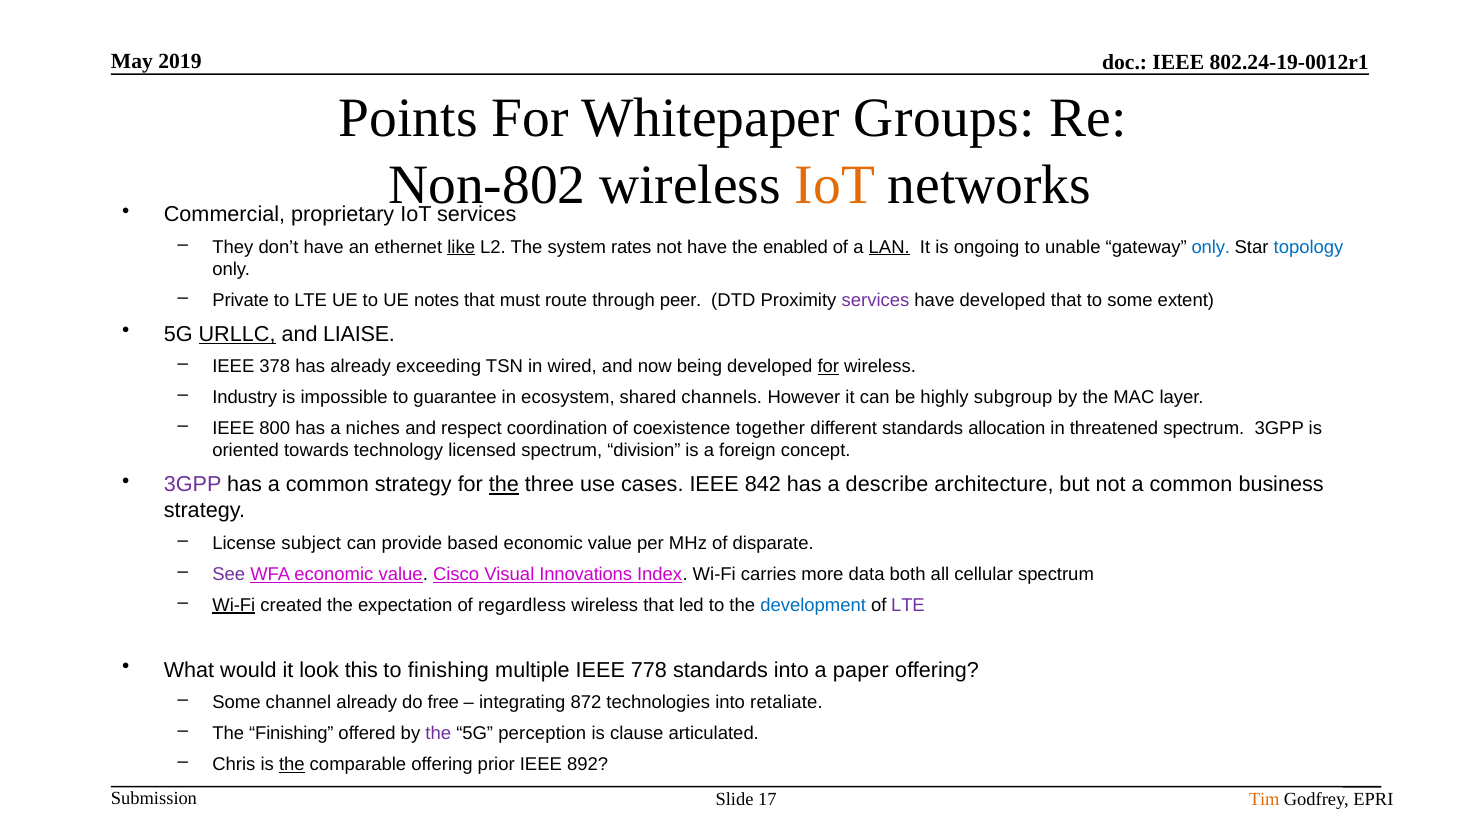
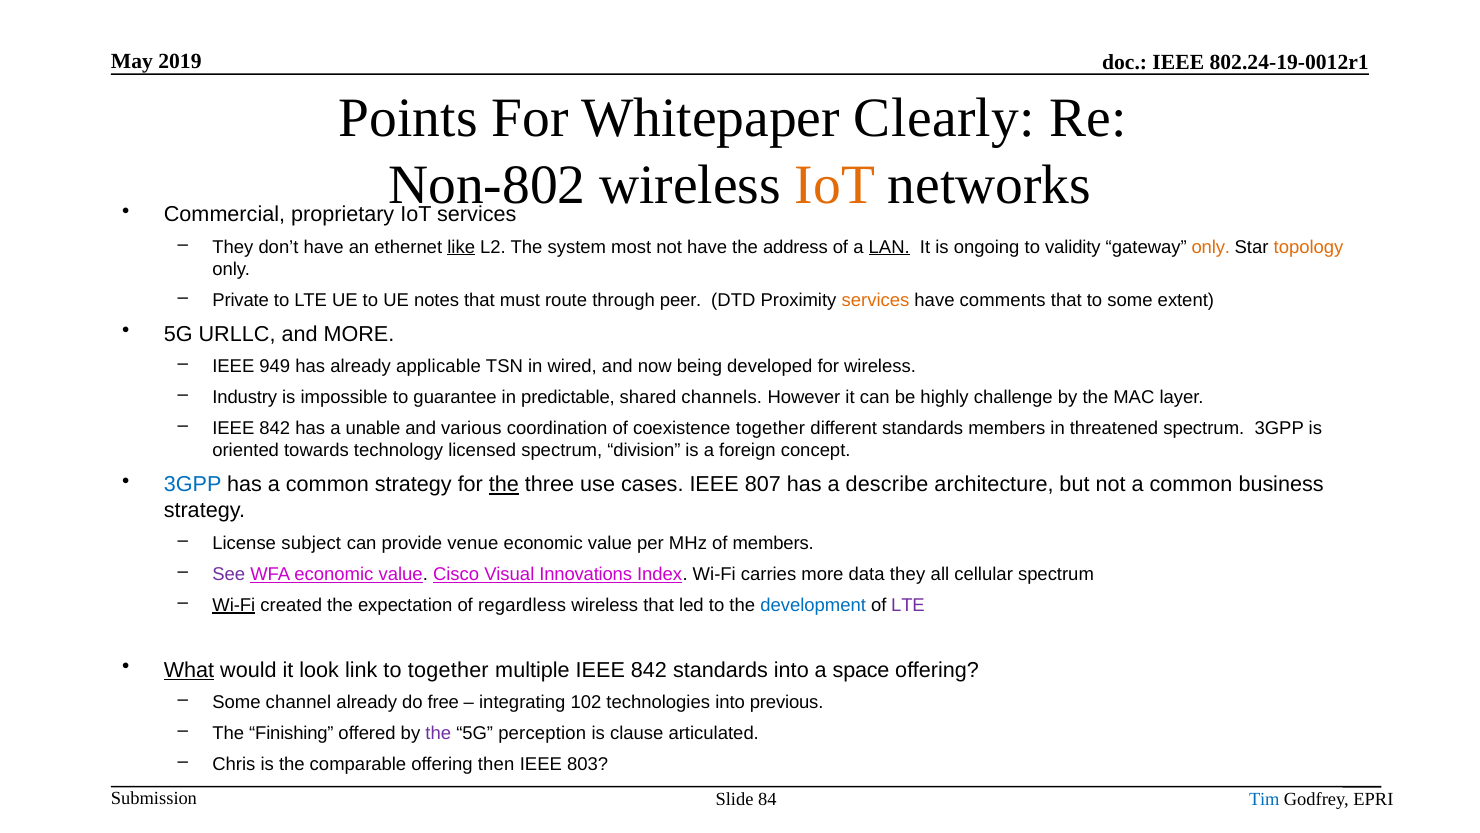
Groups: Groups -> Clearly (945, 119)
rates: rates -> most (631, 247)
enabled: enabled -> address (795, 247)
unable: unable -> validity (1073, 247)
only colour: blue -> orange (1211, 247)
topology colour: blue -> orange (1309, 247)
services colour: purple -> orange (876, 300)
have developed: developed -> comments (1003, 300)
URLLC underline: present -> none (237, 334)
and LIAISE: LIAISE -> MORE (359, 334)
378: 378 -> 949 (275, 366)
exceeding: exceeding -> applicable (439, 366)
for underline: present -> none (828, 366)
ecosystem: ecosystem -> predictable (568, 397)
subgroup: subgroup -> challenge (1013, 397)
800: 800 -> 842 (275, 428)
niches: niches -> unable (373, 428)
respect: respect -> various (471, 428)
standards allocation: allocation -> members (1007, 428)
3GPP colour: purple -> blue (193, 485)
842: 842 -> 807 (763, 485)
based: based -> venue (473, 543)
of disparate: disparate -> members (773, 543)
data both: both -> they (908, 574)
What underline: none -> present (189, 670)
this: this -> link (361, 670)
to finishing: finishing -> together (448, 670)
multiple IEEE 778: 778 -> 842 (649, 670)
paper: paper -> space (861, 670)
872: 872 -> 102 (586, 702)
retaliate: retaliate -> previous (787, 702)
the underline: present -> none (292, 764)
prior: prior -> then (496, 764)
892: 892 -> 803 (588, 764)
17: 17 -> 84 (767, 798)
Tim colour: orange -> blue (1264, 798)
